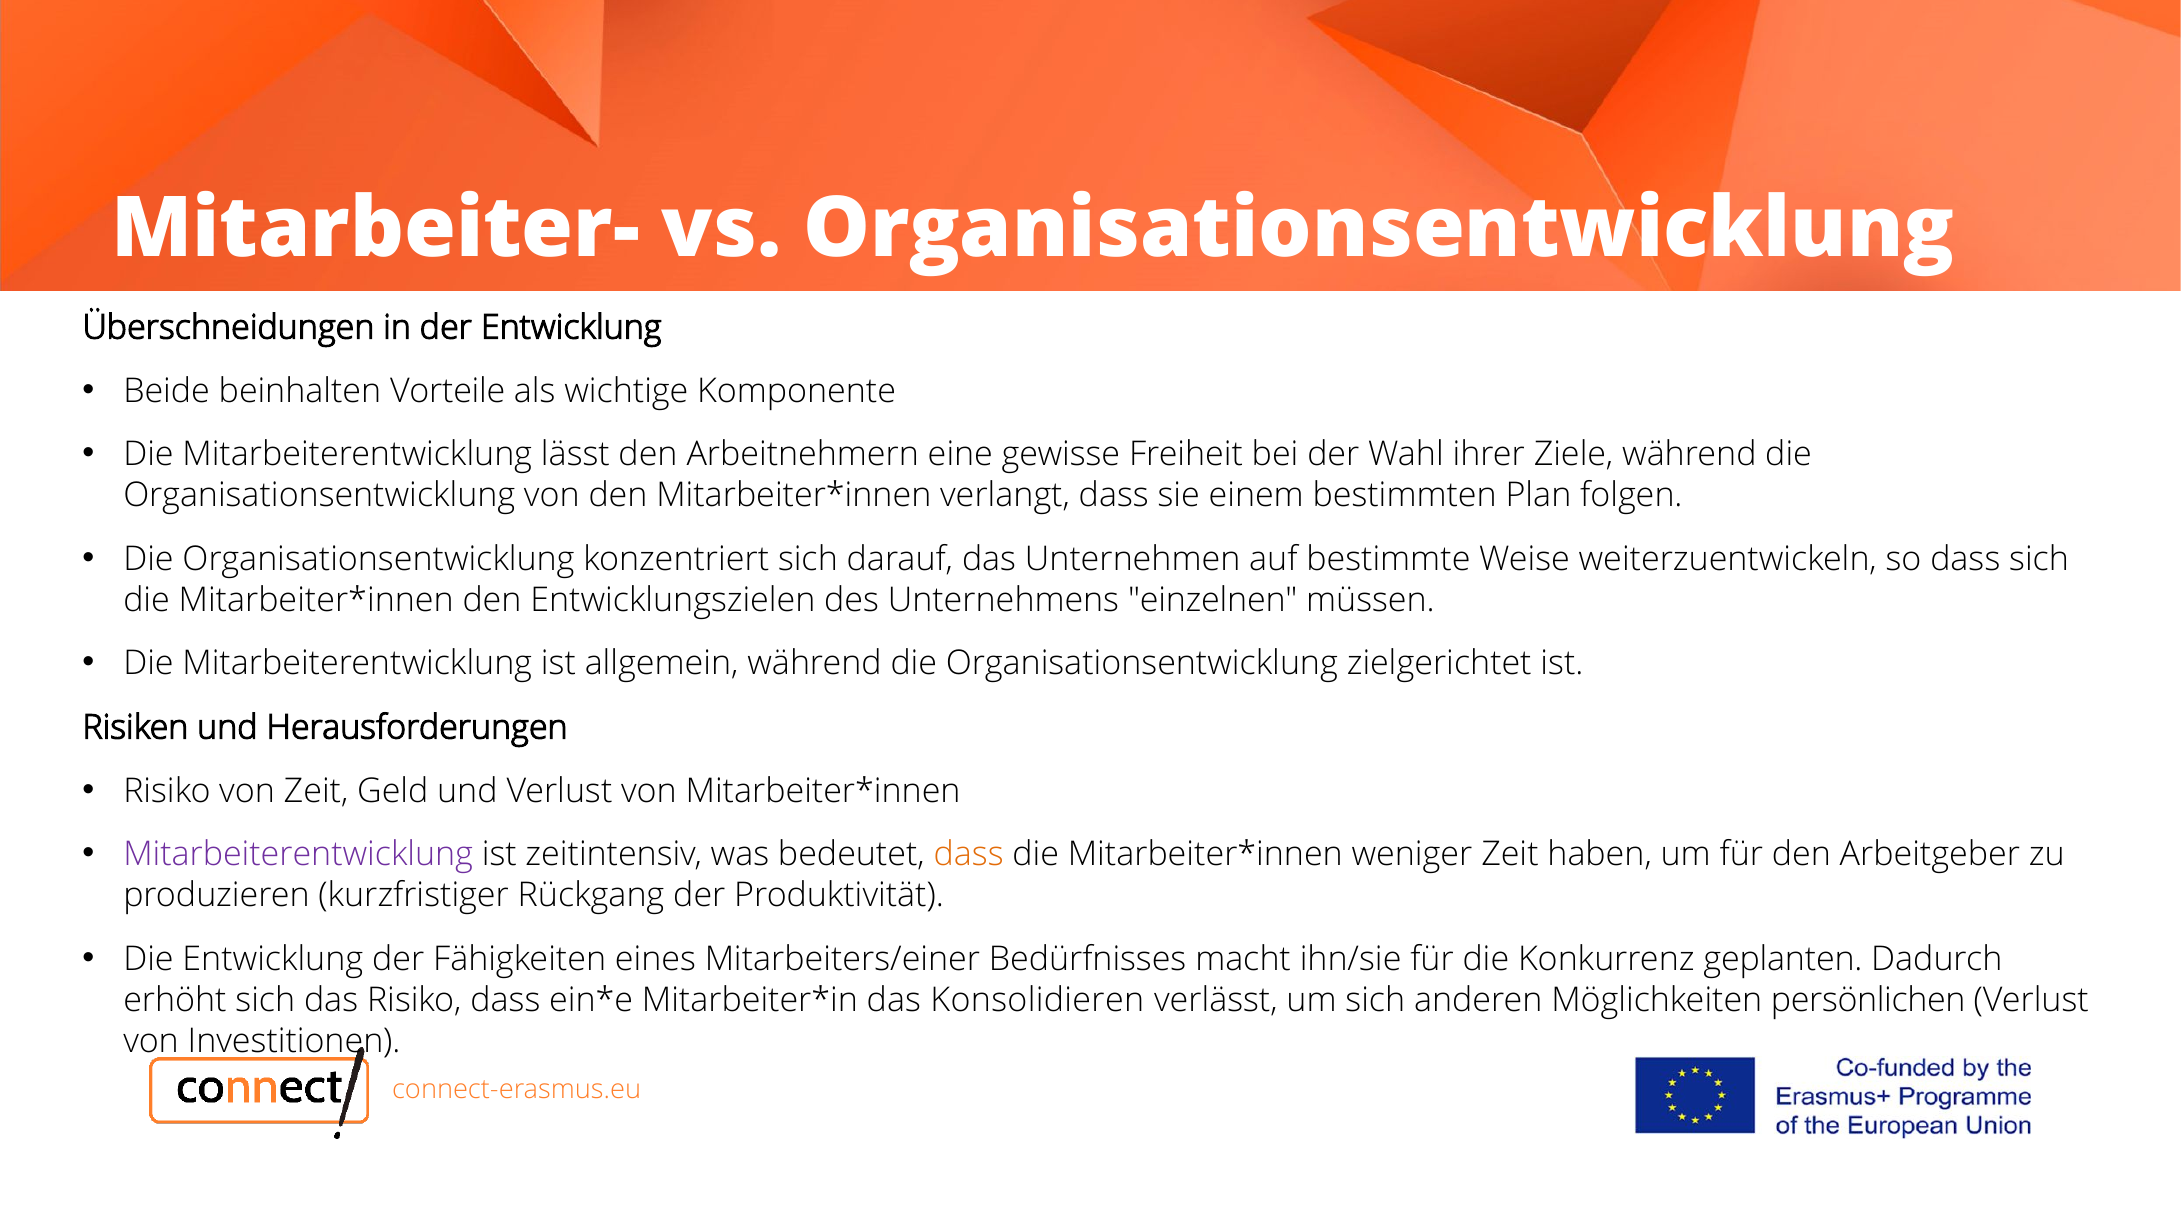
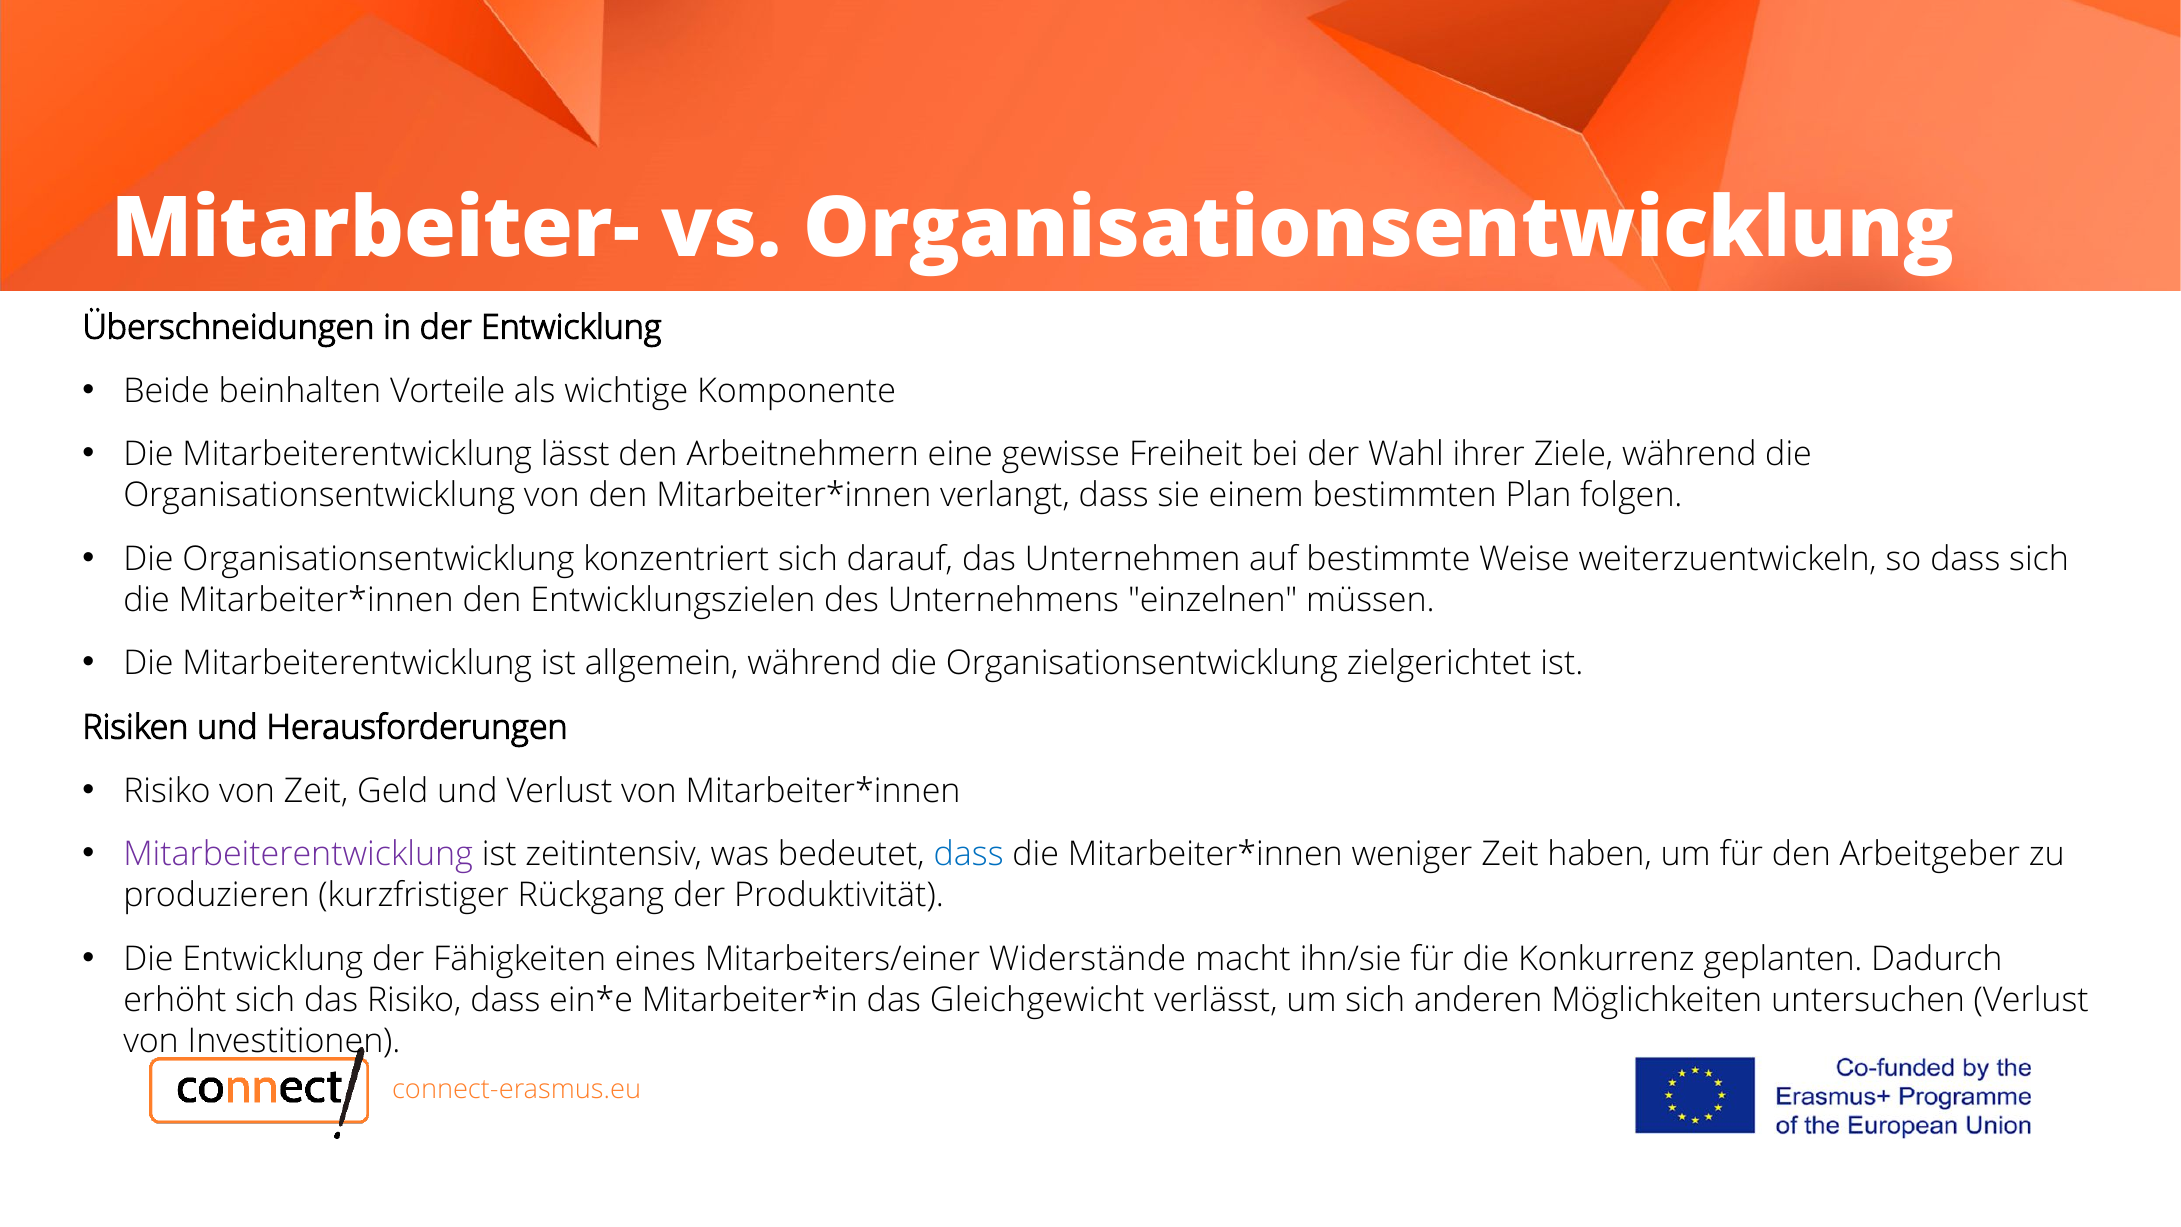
dass colour: orange -> blue (969, 854)
Bedürfnisses: Bedürfnisses -> Widerstände (1087, 959)
Konsolidieren: Konsolidieren -> Gleichgewicht (1037, 1000)
persönlichen: persönlichen -> untersuchen (1868, 1000)
